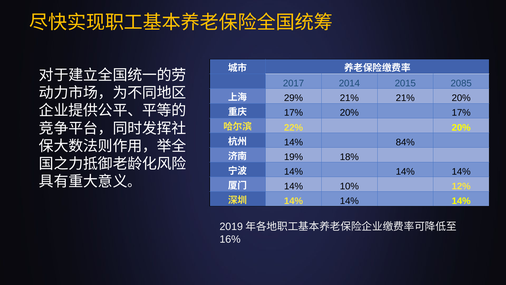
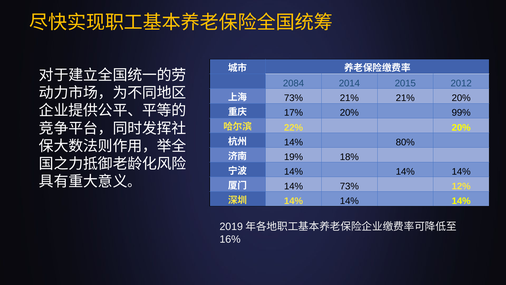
2017: 2017 -> 2084 (294, 83)
2085: 2085 -> 2012 (461, 83)
29%: 29% -> 73% (293, 98)
20% 17%: 17% -> 99% (461, 113)
84%: 84% -> 80% (405, 142)
14% 10%: 10% -> 73% (349, 186)
